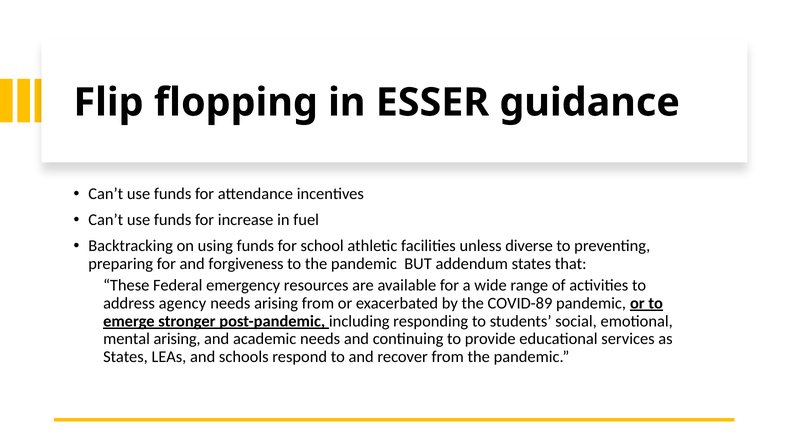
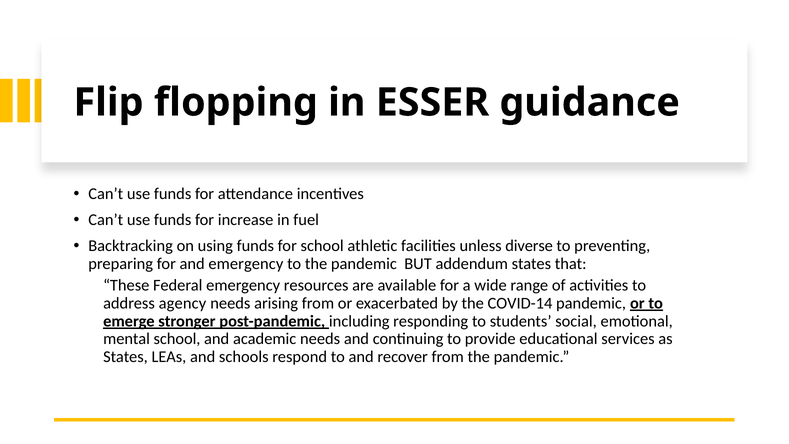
and forgiveness: forgiveness -> emergency (246, 264)
COVID-89: COVID-89 -> COVID-14 (520, 303)
mental arising: arising -> school (177, 339)
